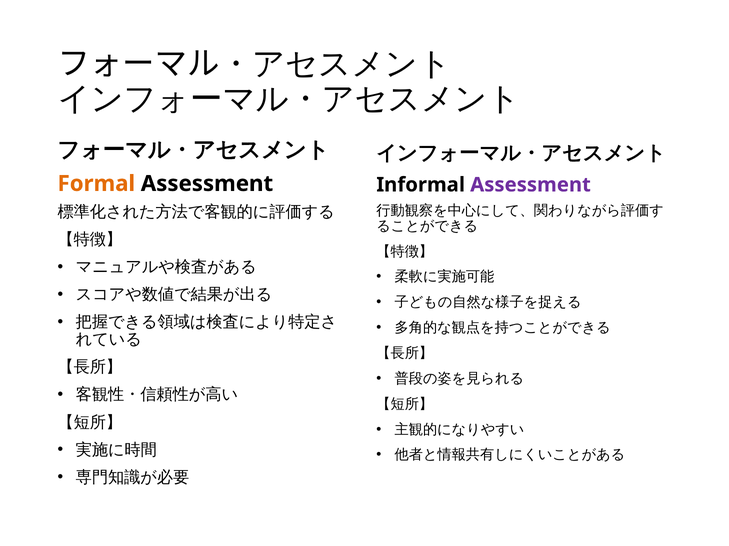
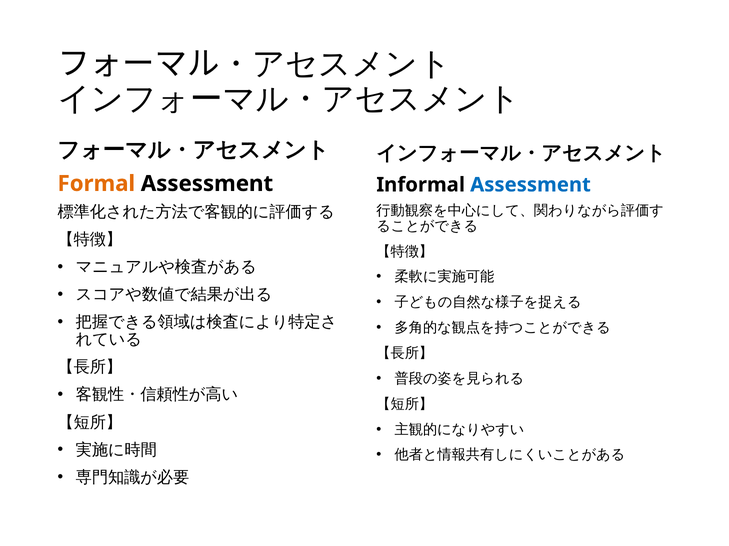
Assessment colour: purple -> blue (531, 185)
